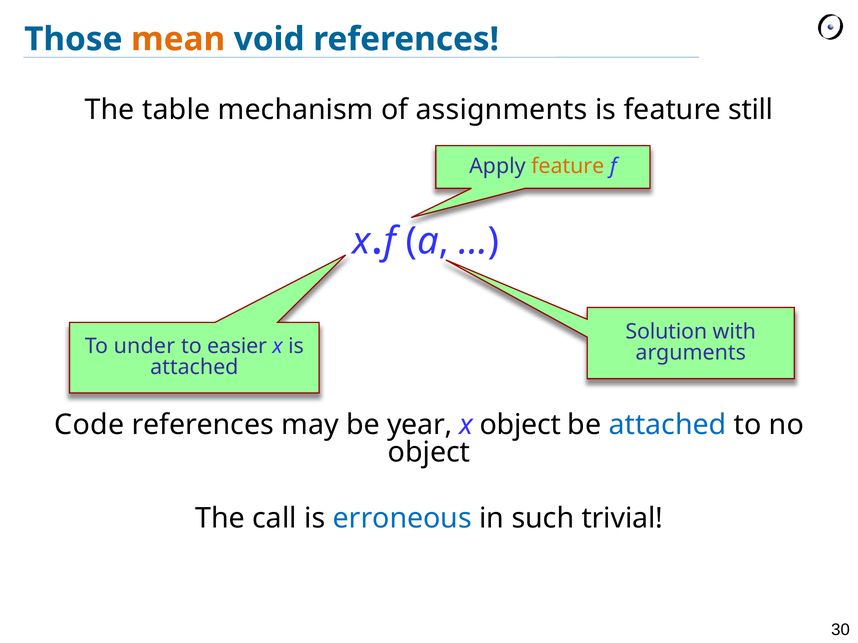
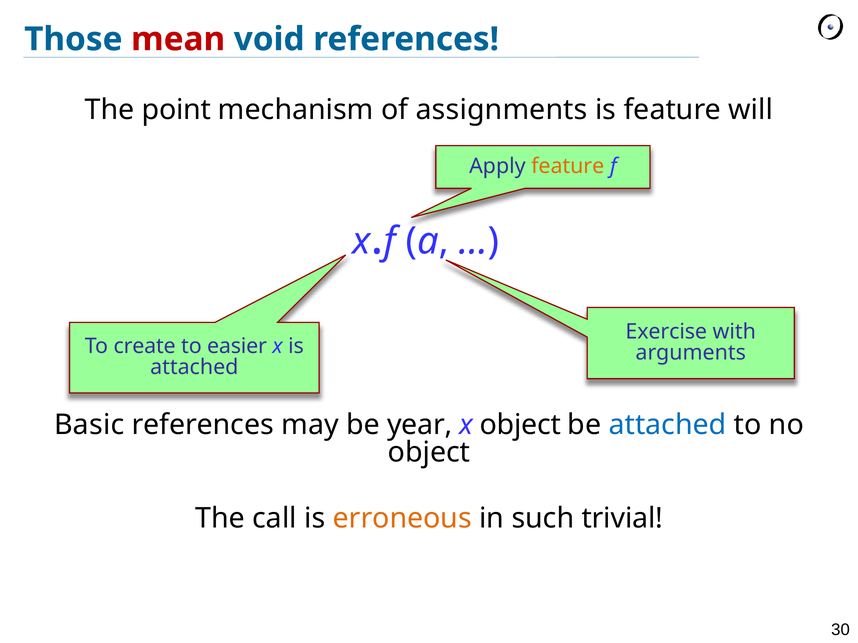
mean colour: orange -> red (178, 39)
table: table -> point (176, 110)
still: still -> will (751, 110)
Solution: Solution -> Exercise (666, 332)
under: under -> create (145, 347)
Code: Code -> Basic (89, 425)
erroneous colour: blue -> orange (402, 519)
